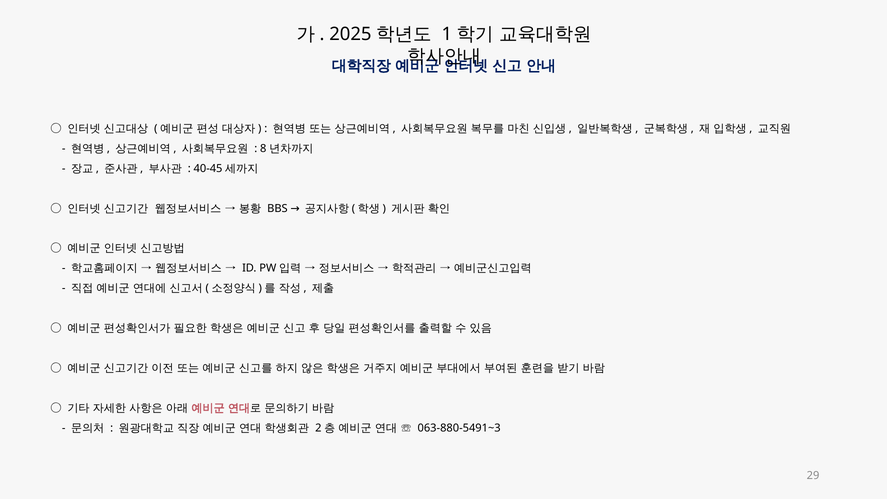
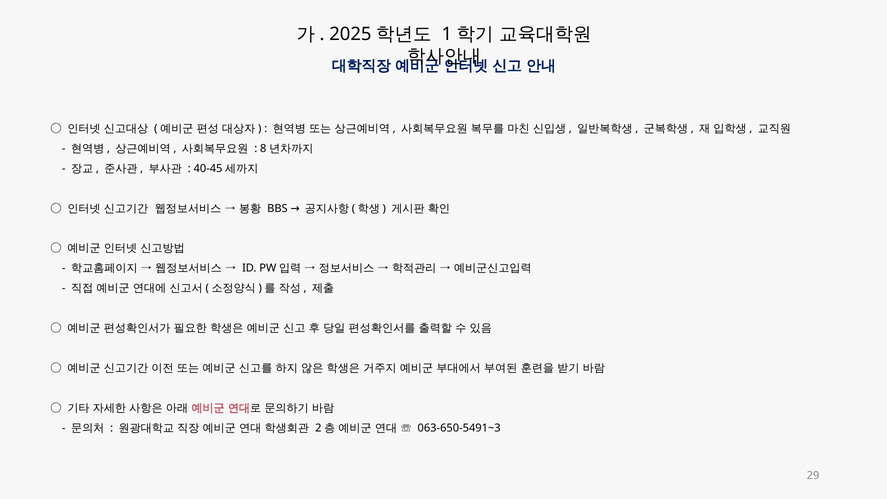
063-880-5491~3: 063-880-5491~3 -> 063-650-5491~3 (459, 428)
